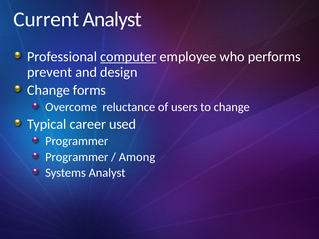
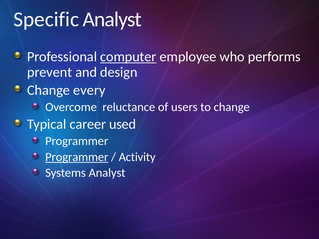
Current: Current -> Specific (46, 19)
forms: forms -> every (89, 90)
Programmer underline: none -> present (77, 157)
Among: Among -> Activity (137, 157)
